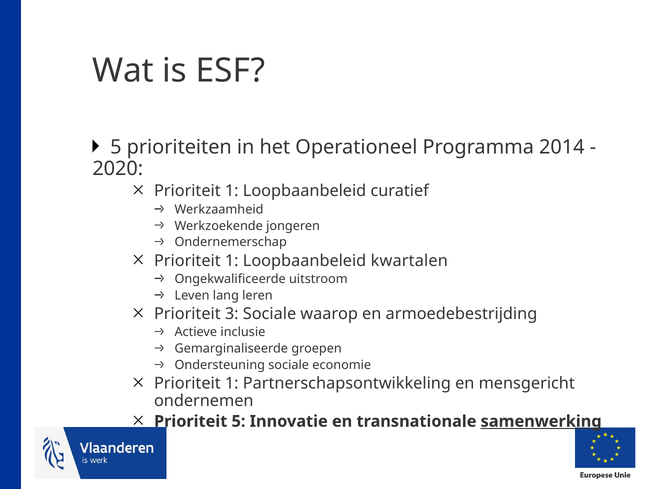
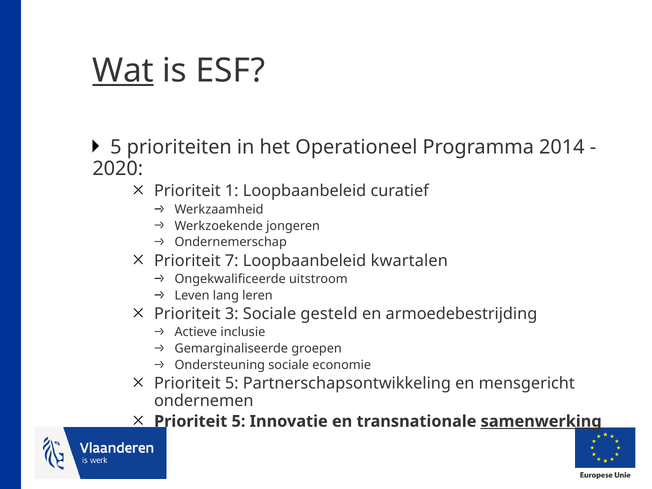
Wat underline: none -> present (123, 71)
1: 1 -> 7 (232, 261)
waarop: waarop -> gesteld (329, 314)
1: 1 -> 5 (232, 383)
